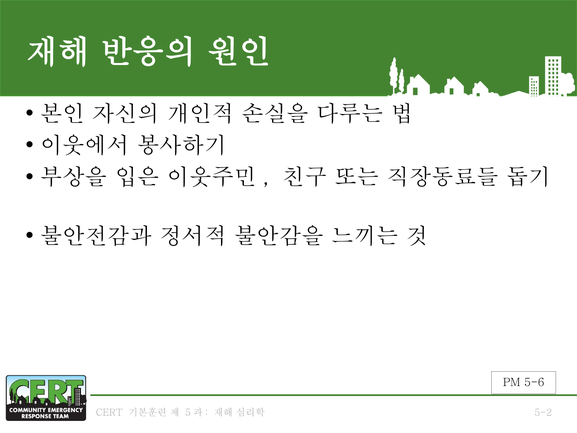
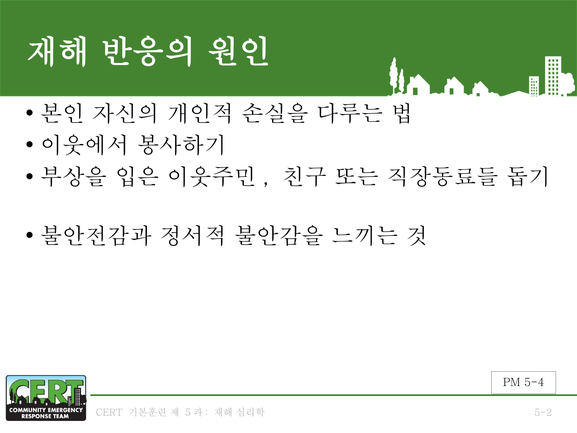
5-6: 5-6 -> 5-4 (534, 382)
